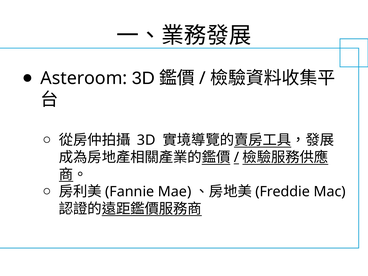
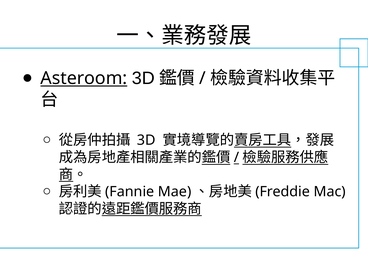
Asteroom underline: none -> present (84, 78)
